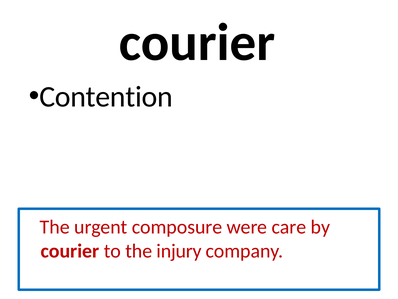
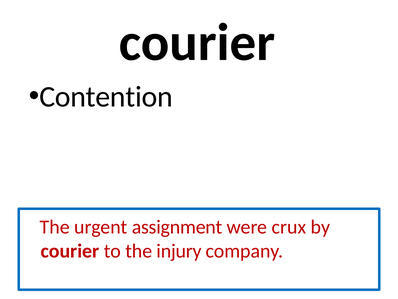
composure: composure -> assignment (177, 227)
care: care -> crux (289, 227)
